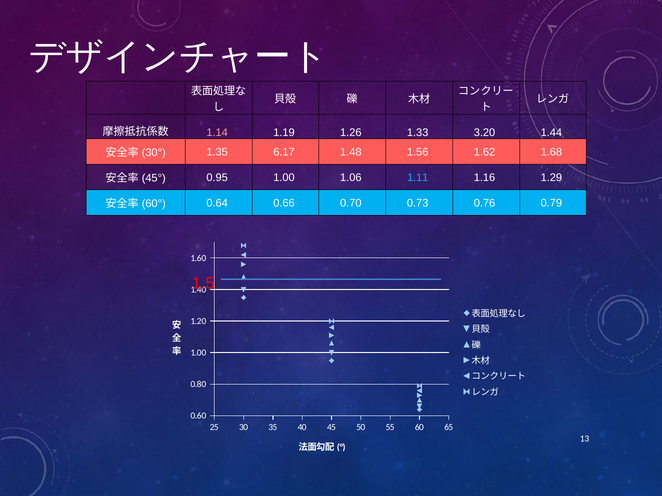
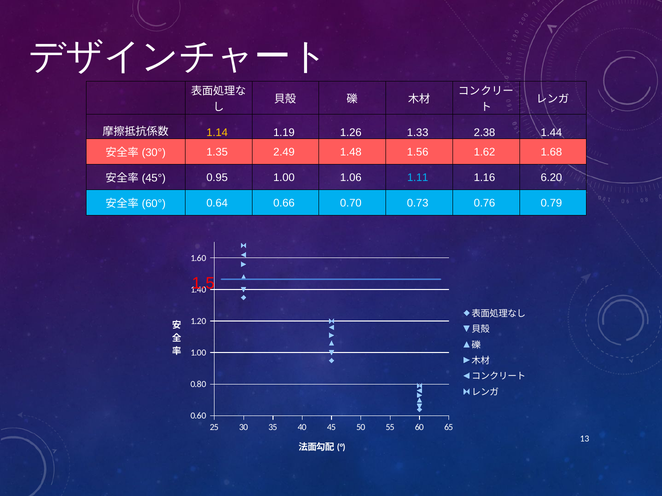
1.14 colour: pink -> yellow (217, 133)
3.20: 3.20 -> 2.38 (485, 133)
6.17: 6.17 -> 2.49 (284, 152)
1.29: 1.29 -> 6.20 (551, 178)
